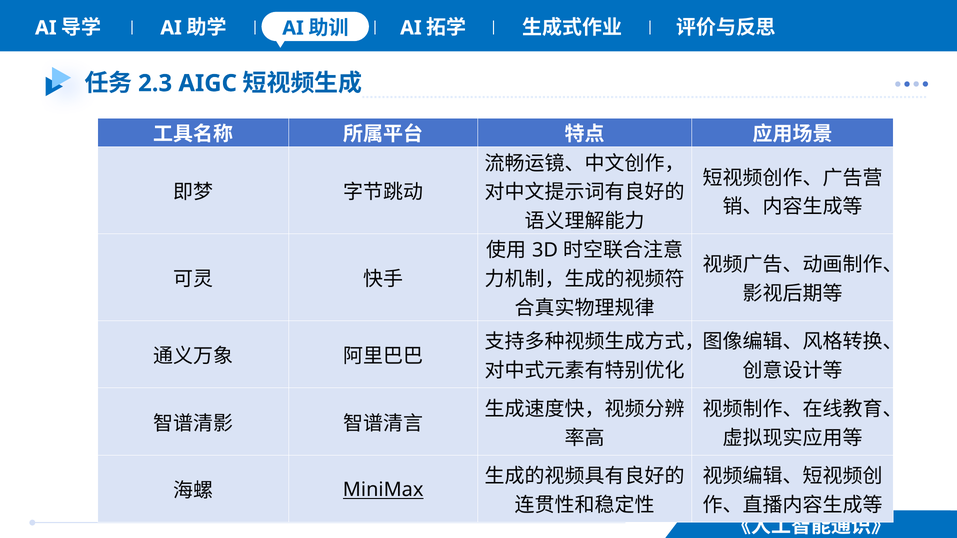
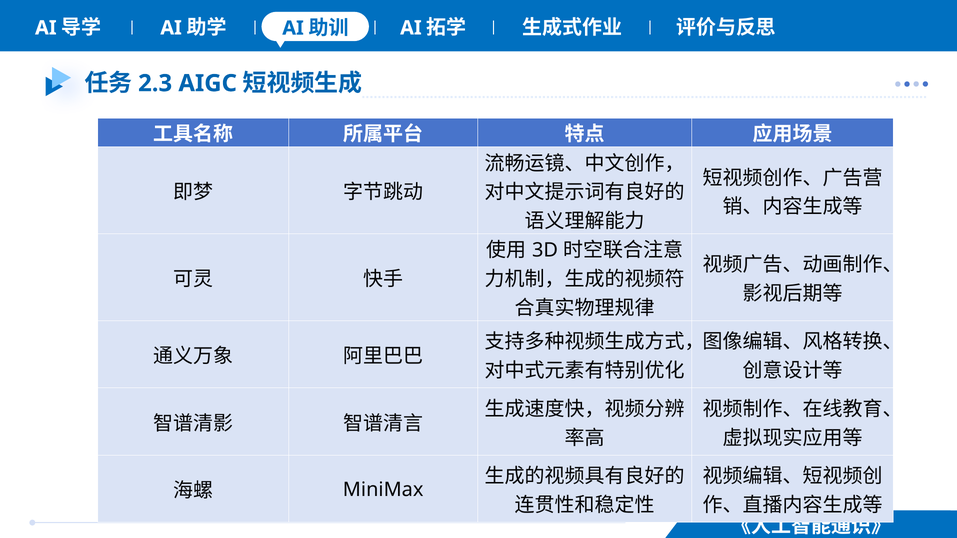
MiniMax underline: present -> none (383, 490)
